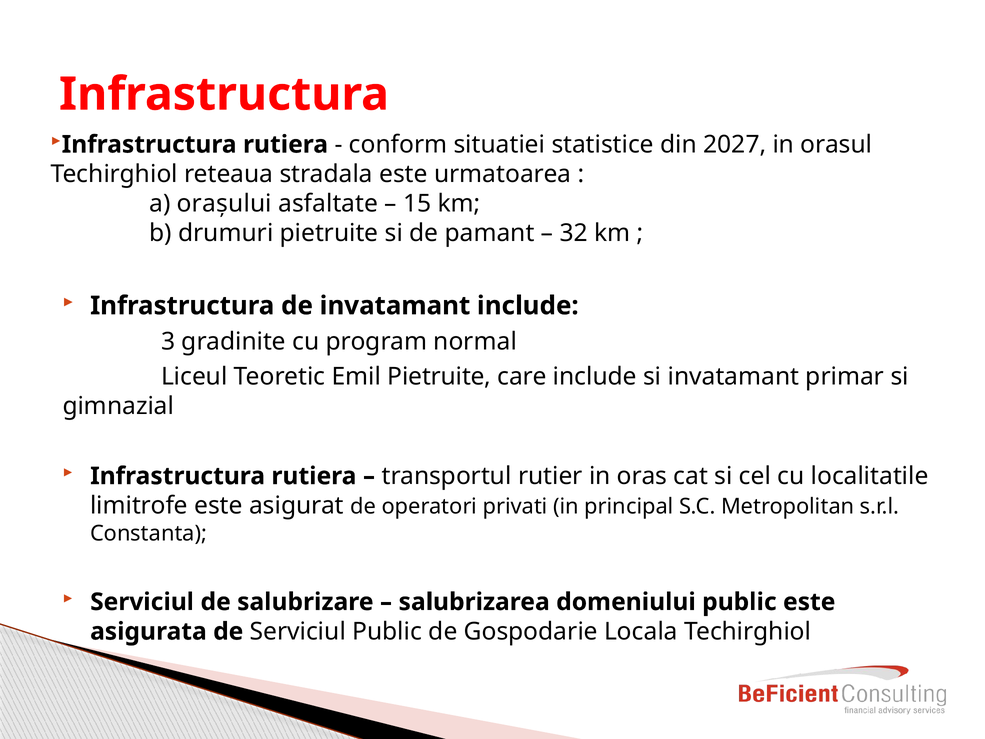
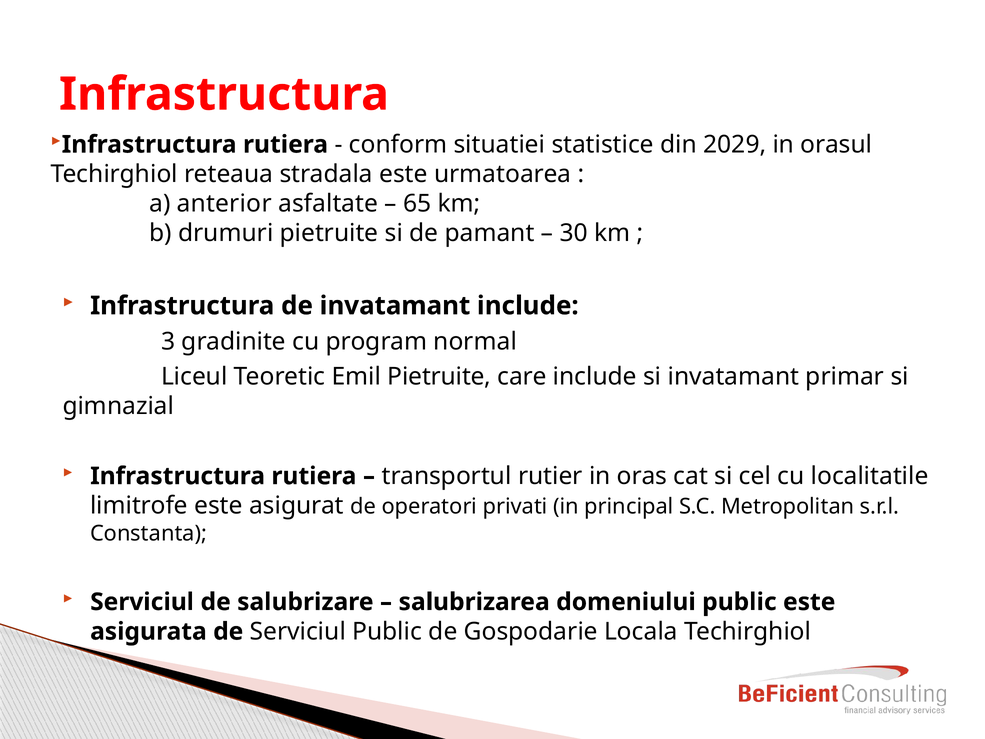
2027: 2027 -> 2029 (735, 144)
orașului: orașului -> anterior (224, 204)
15: 15 -> 65 (417, 204)
32: 32 -> 30 (574, 233)
